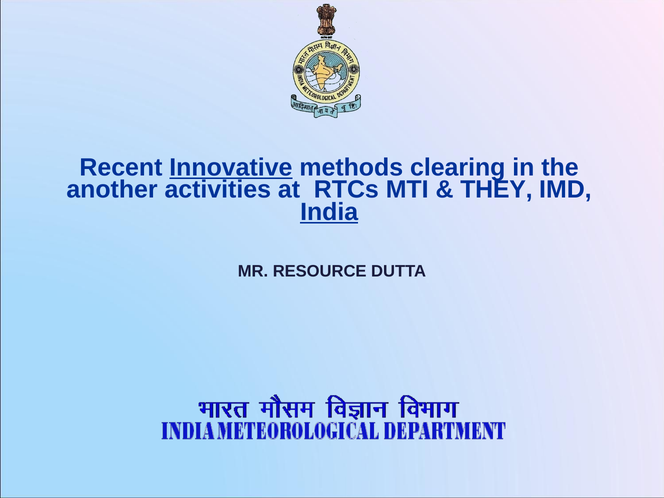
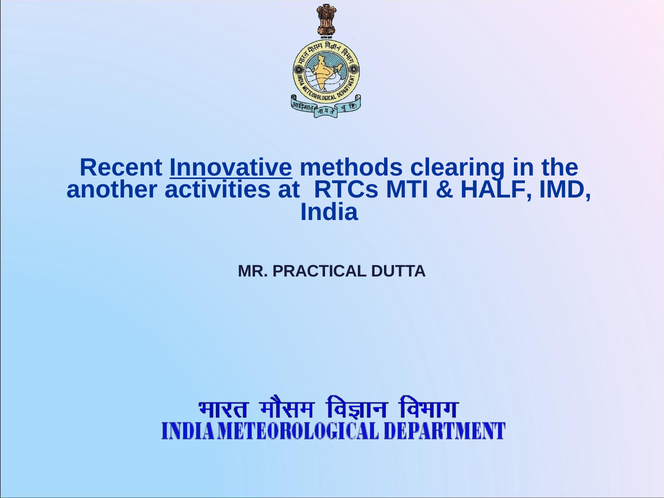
THEY: THEY -> HALF (496, 190)
India underline: present -> none (329, 212)
RESOURCE: RESOURCE -> PRACTICAL (320, 271)
